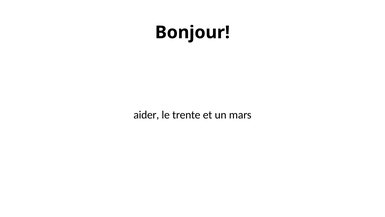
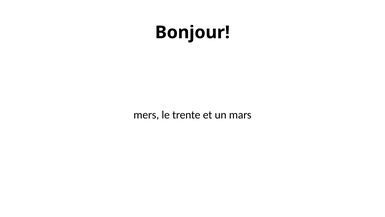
aider: aider -> mers (146, 115)
